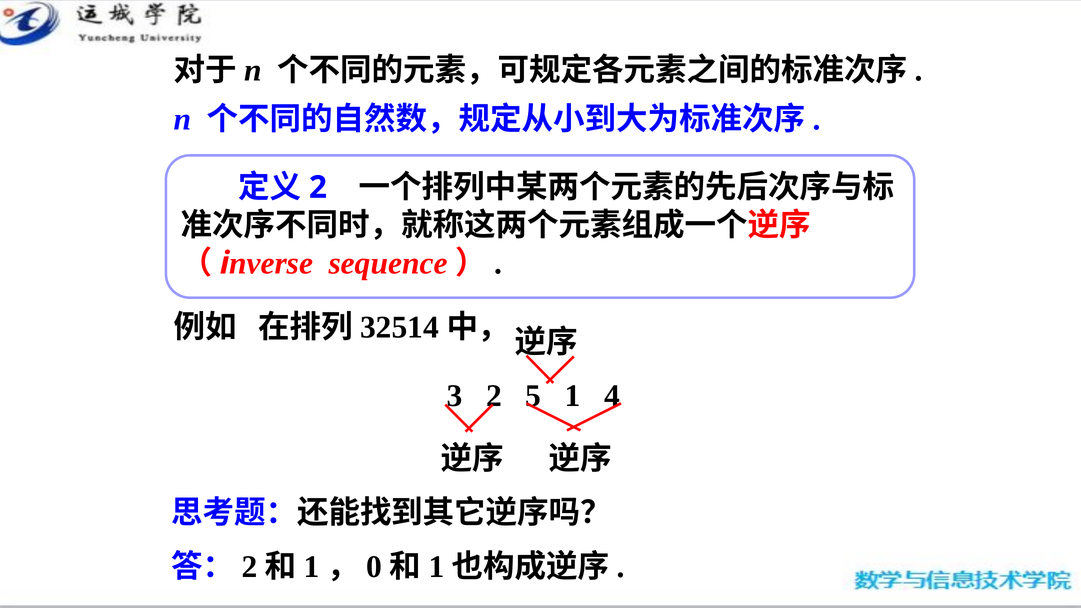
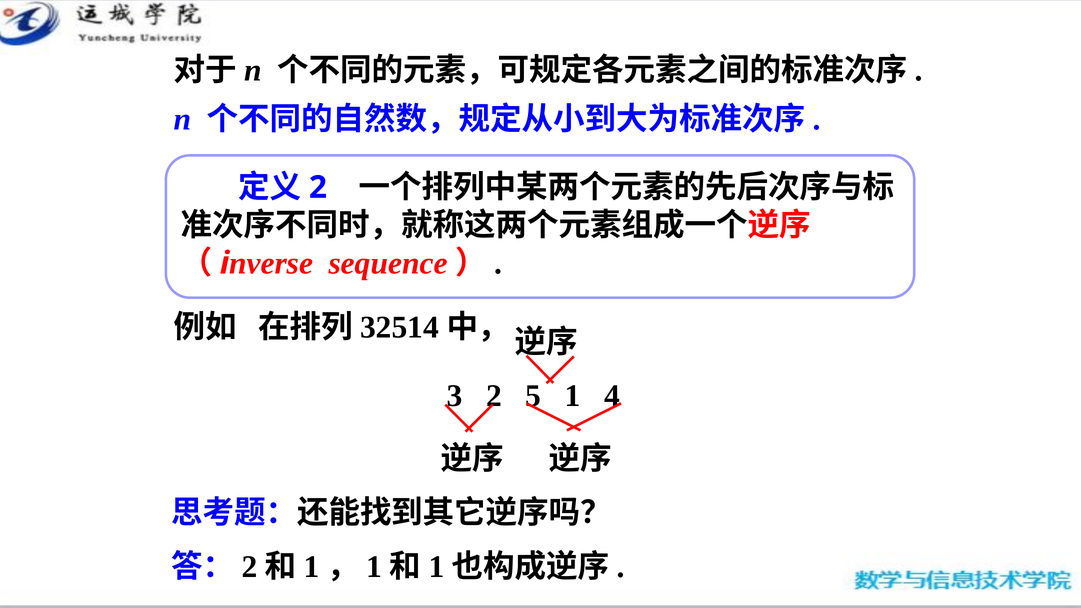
0: 0 -> 1 (374, 567)
